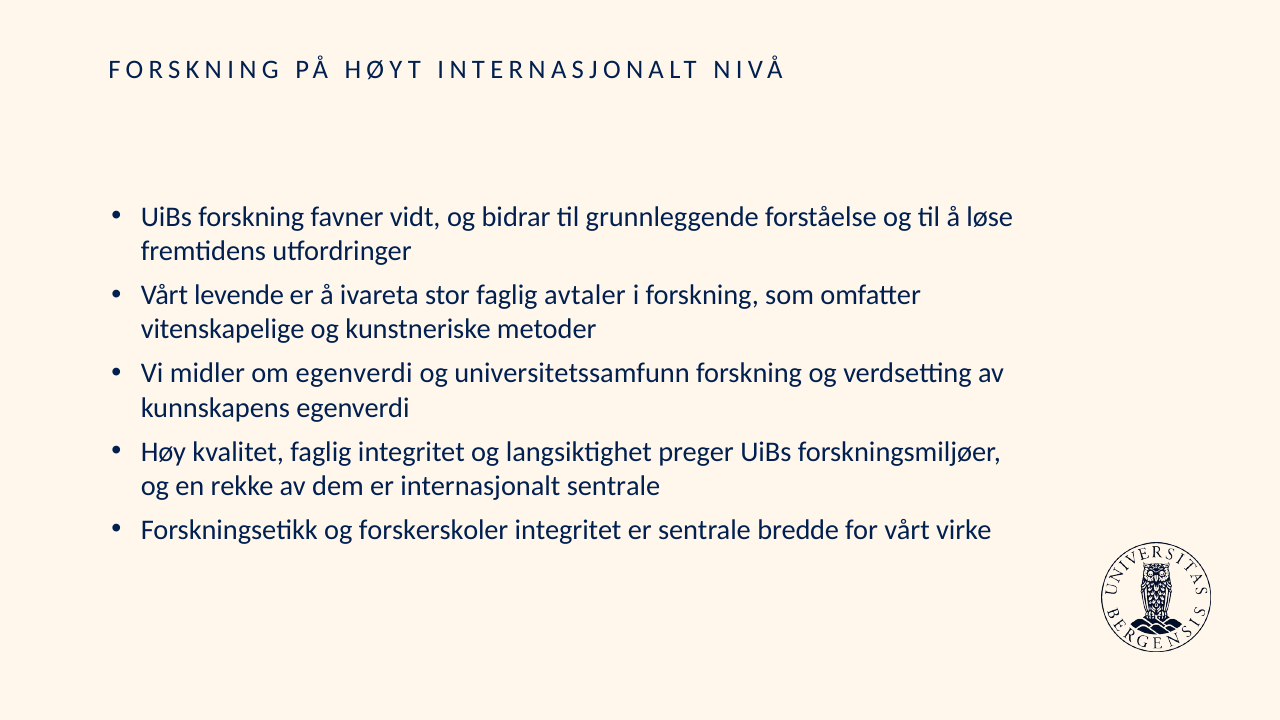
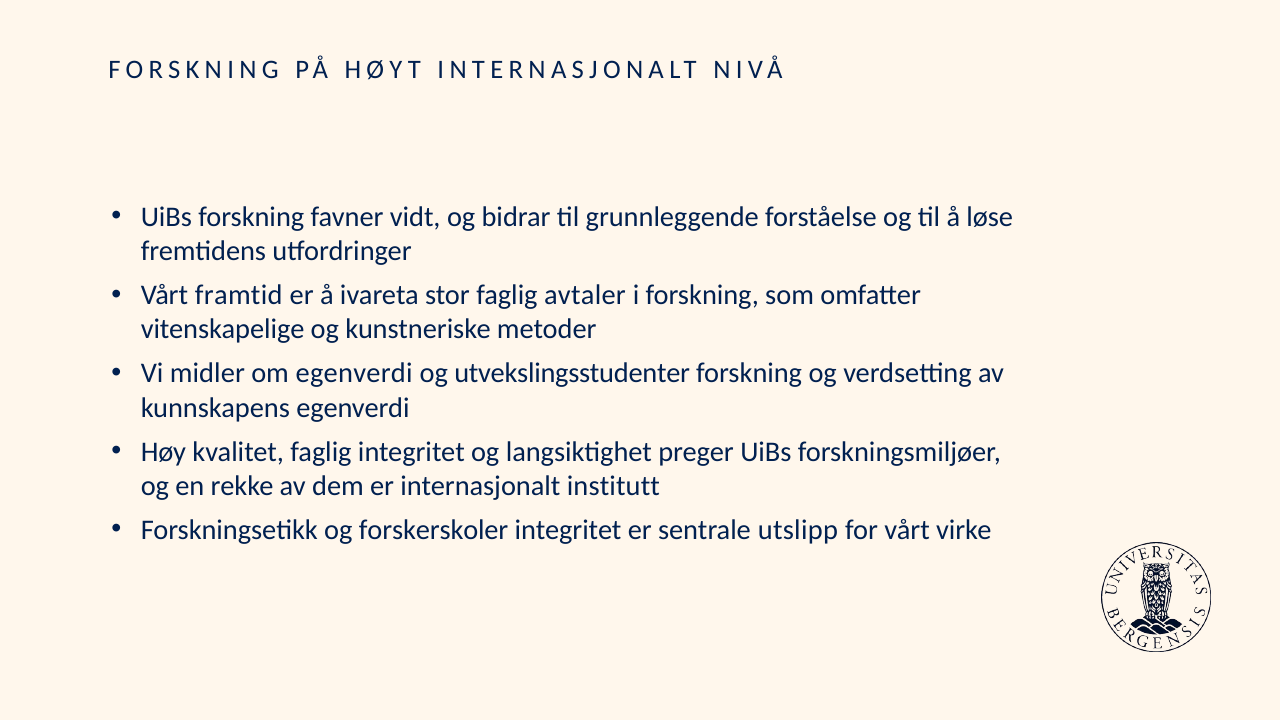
levende: levende -> framtid (239, 295)
universitetssamfunn: universitetssamfunn -> utvekslingsstudenter (572, 374)
internasjonalt sentrale: sentrale -> institutt (613, 486)
bredde: bredde -> utslipp (798, 530)
